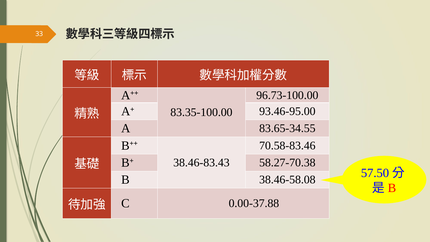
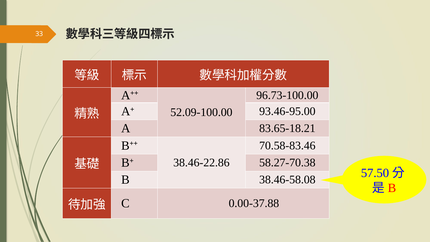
83.35-100.00: 83.35-100.00 -> 52.09-100.00 (201, 112)
83.65-34.55: 83.65-34.55 -> 83.65-18.21 (287, 128)
38.46-83.43: 38.46-83.43 -> 38.46-22.86 (201, 163)
